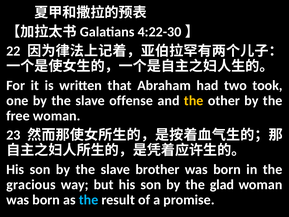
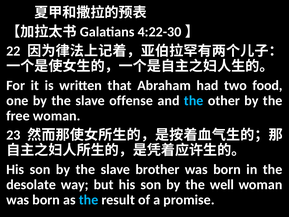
took: took -> food (268, 85)
the colour: yellow -> light blue (194, 101)
gracious: gracious -> desolate (31, 184)
glad: glad -> well (222, 184)
